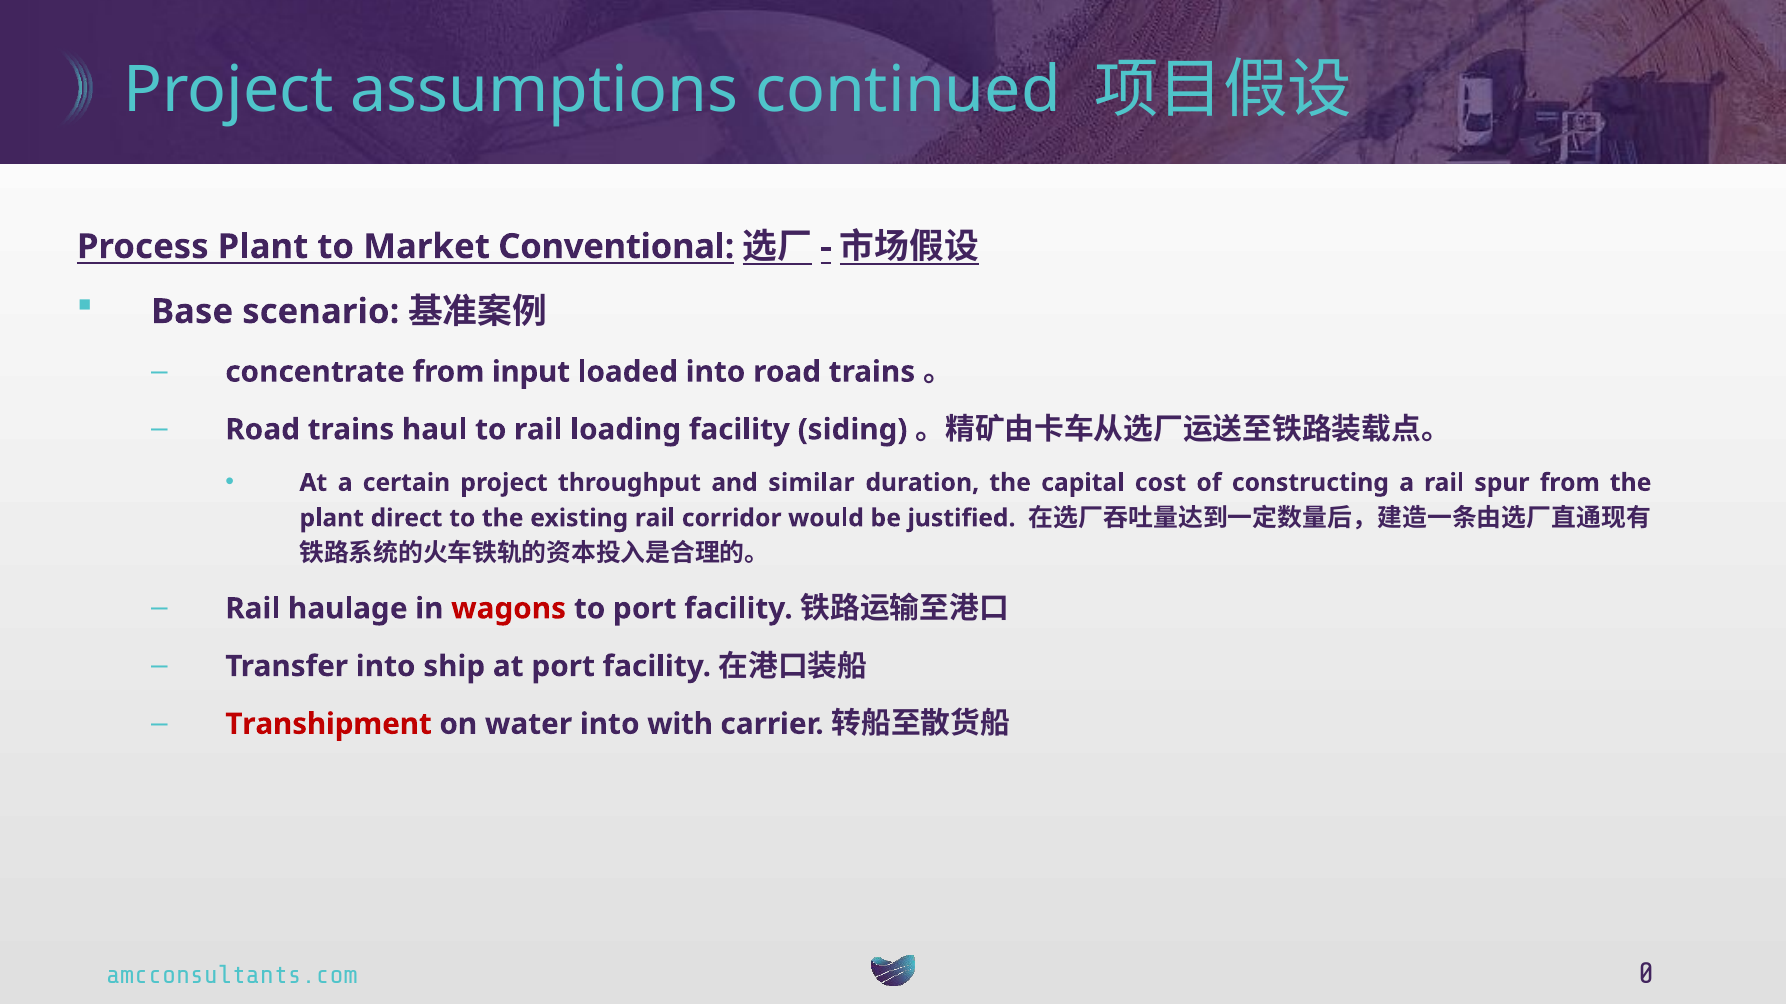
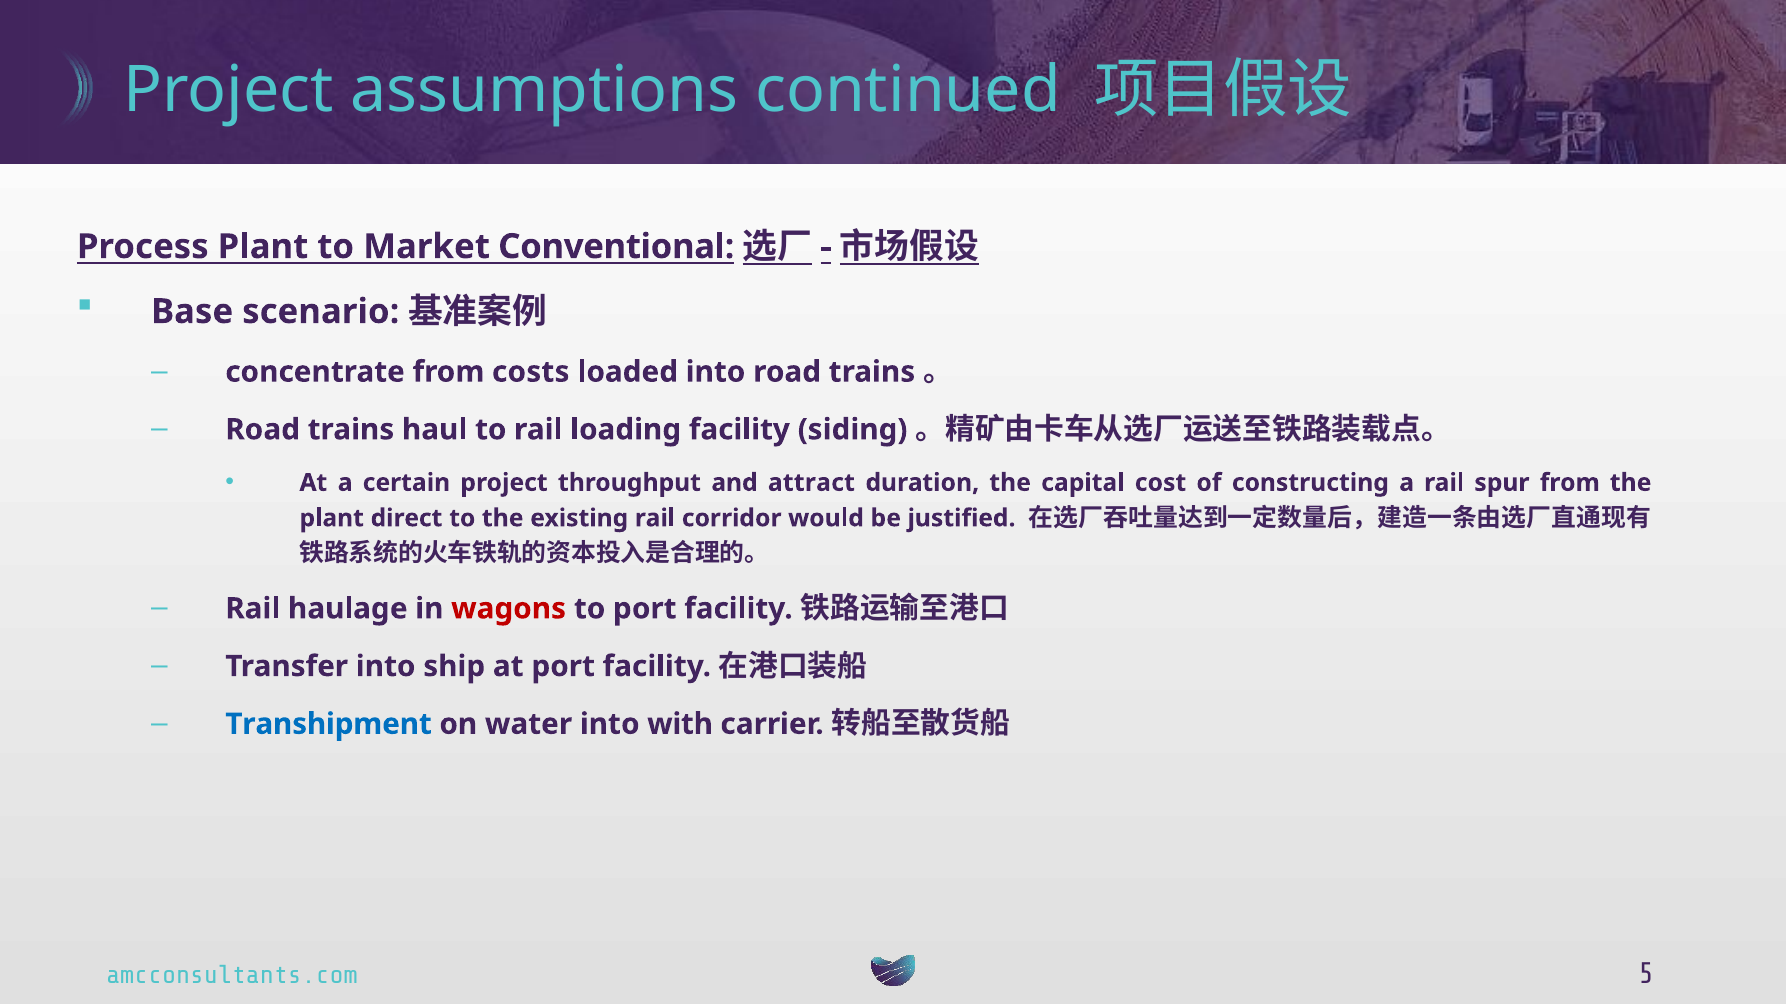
input: input -> costs (531, 372)
similar: similar -> attract (811, 483)
Transhipment colour: red -> blue (329, 724)
0: 0 -> 5 (1646, 975)
